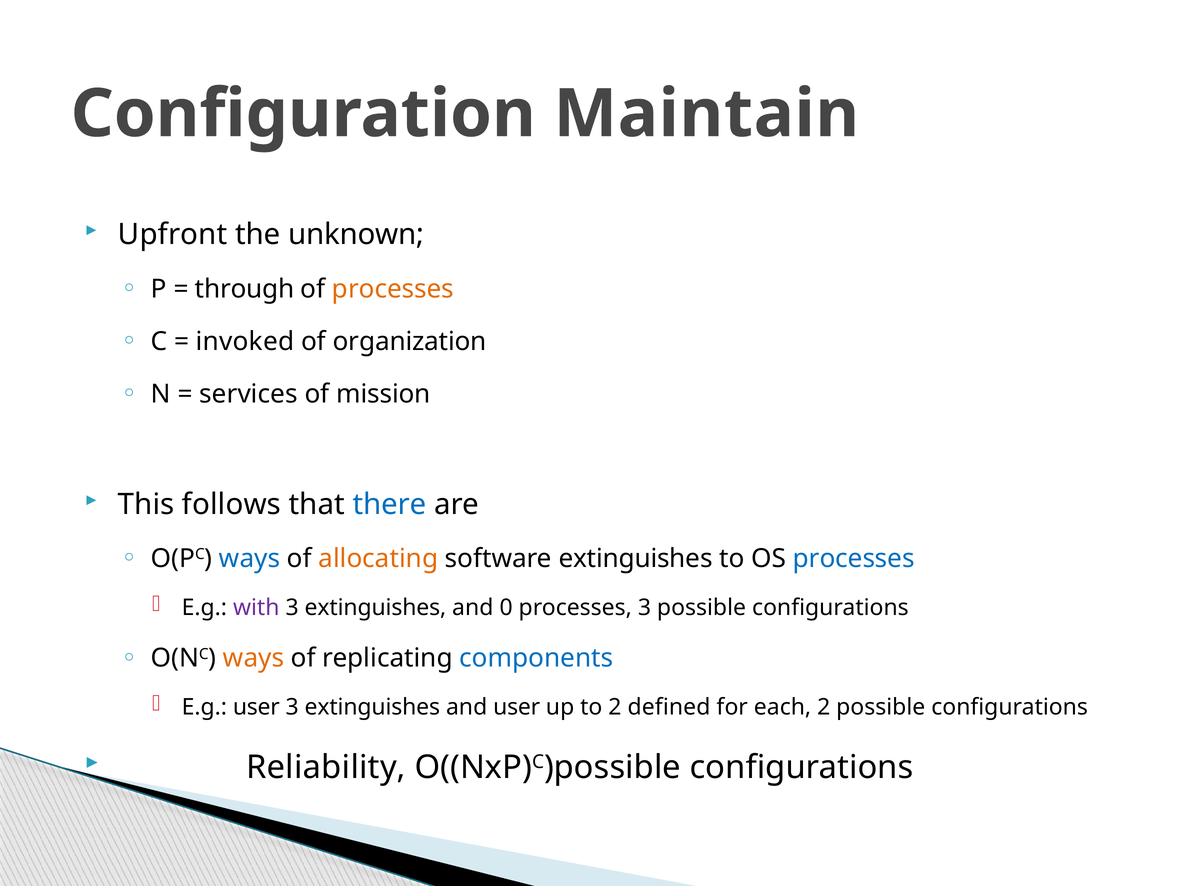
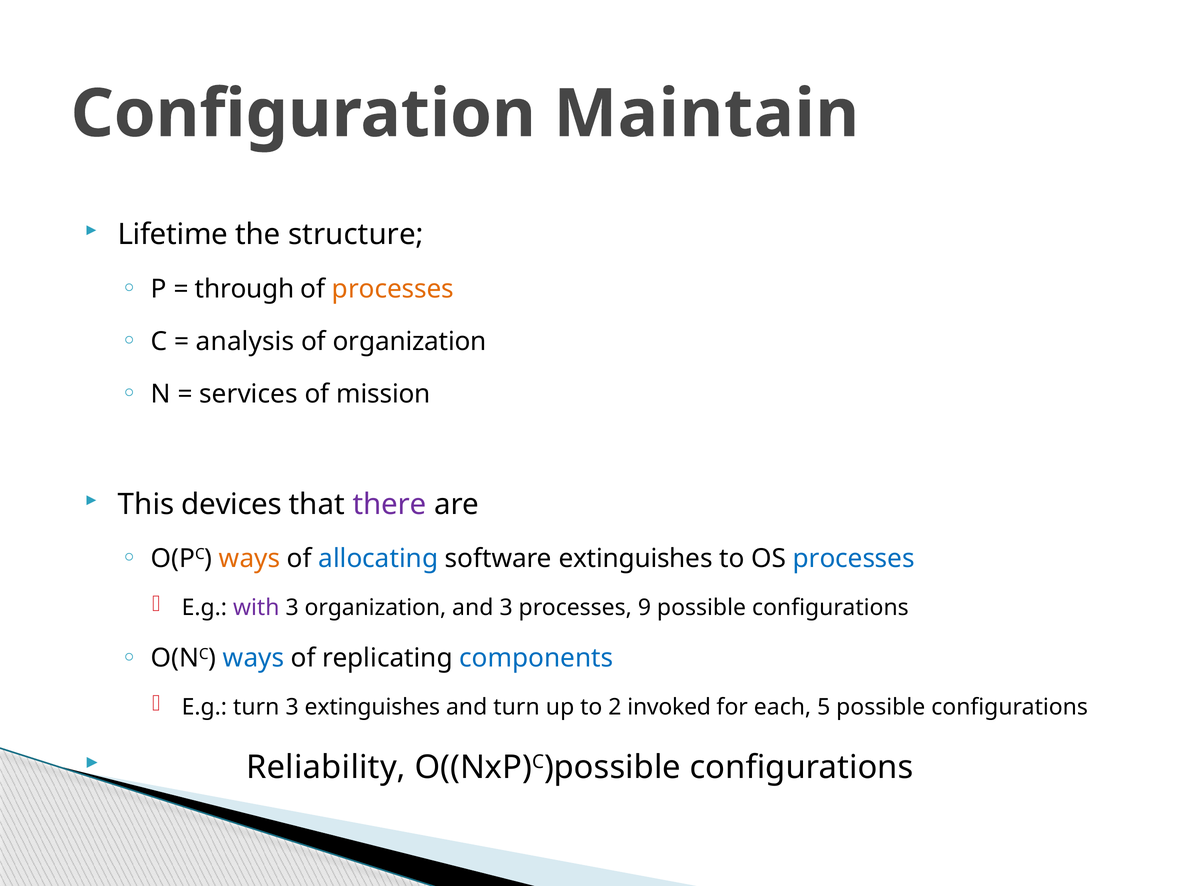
Upfront: Upfront -> Lifetime (173, 235)
unknown: unknown -> structure (356, 235)
invoked: invoked -> analysis (245, 341)
follows: follows -> devices (232, 504)
there colour: blue -> purple (390, 504)
ways colour: blue -> orange (250, 559)
allocating colour: orange -> blue (378, 559)
extinguishes: extinguishes -> organization (375, 607)
and 0: 0 -> 3 (506, 607)
processes 3: 3 -> 9 (644, 607)
ways colour: orange -> blue (254, 658)
E.g user: user -> turn (256, 707)
and user: user -> turn (517, 707)
defined: defined -> invoked (669, 707)
each 2: 2 -> 5 (824, 707)
